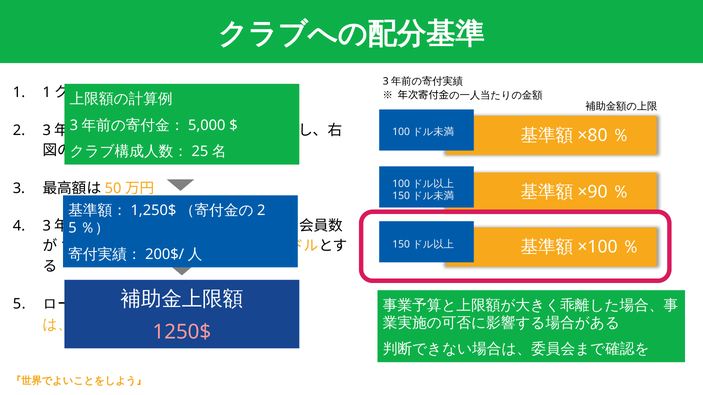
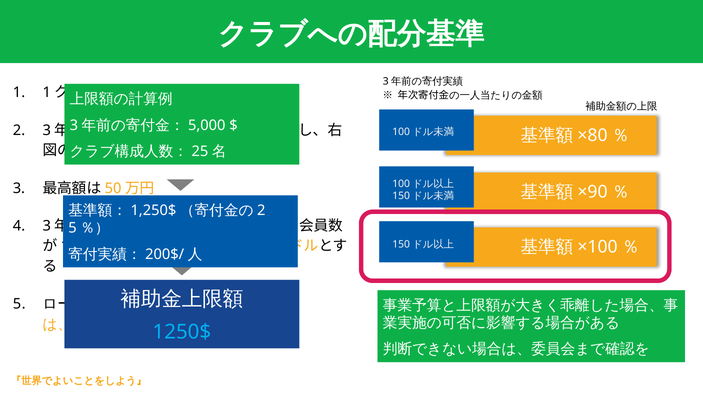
1250$ colour: pink -> light blue (182, 333)
